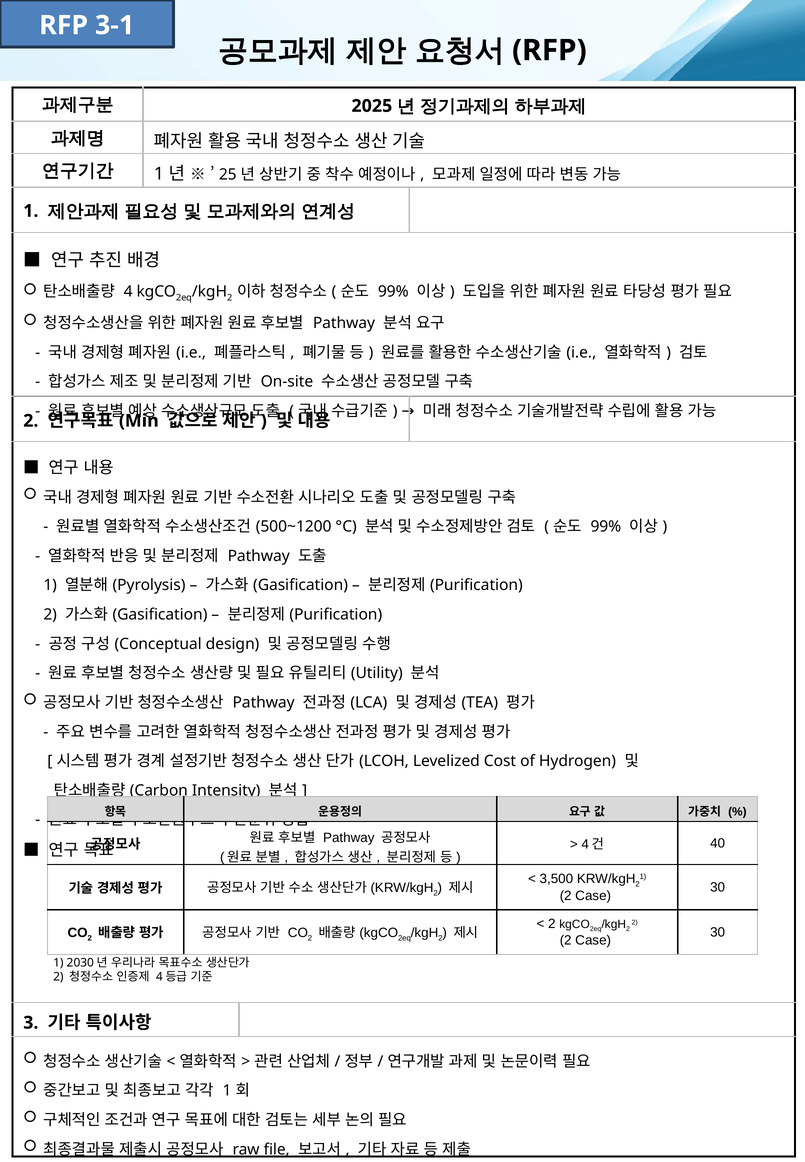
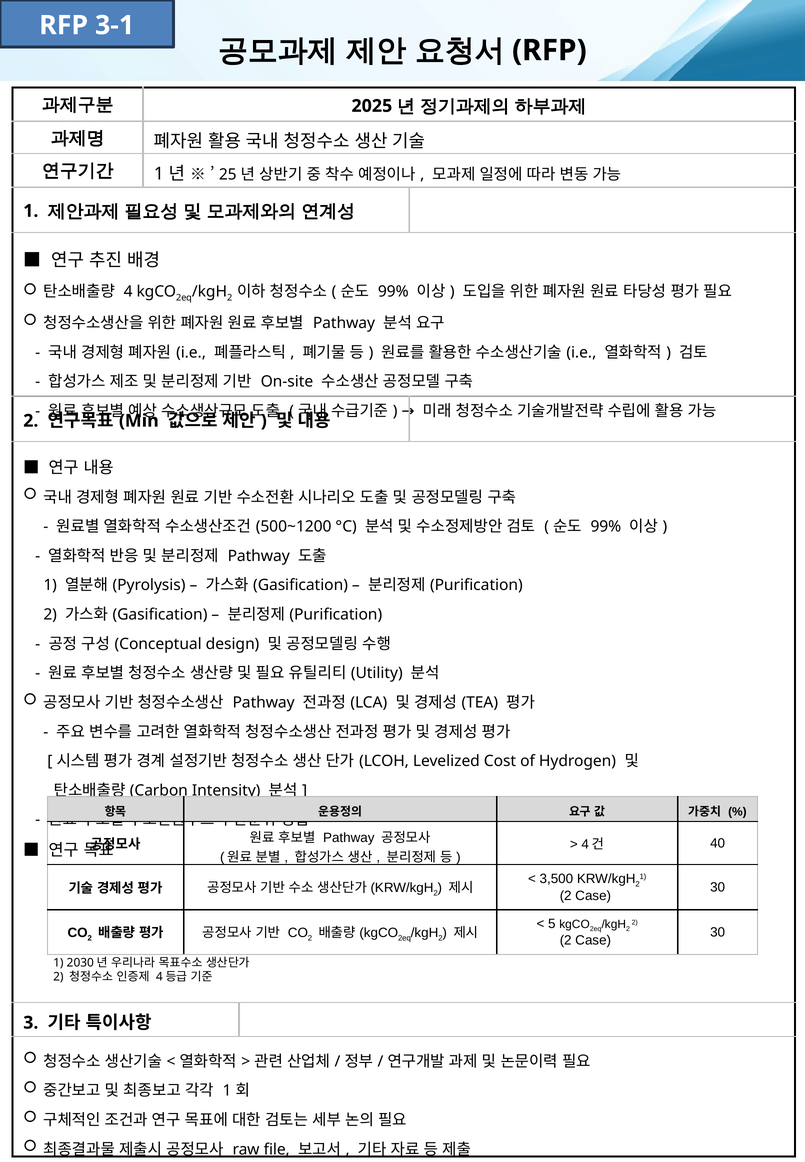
2: 2 -> 5 (552, 925)
